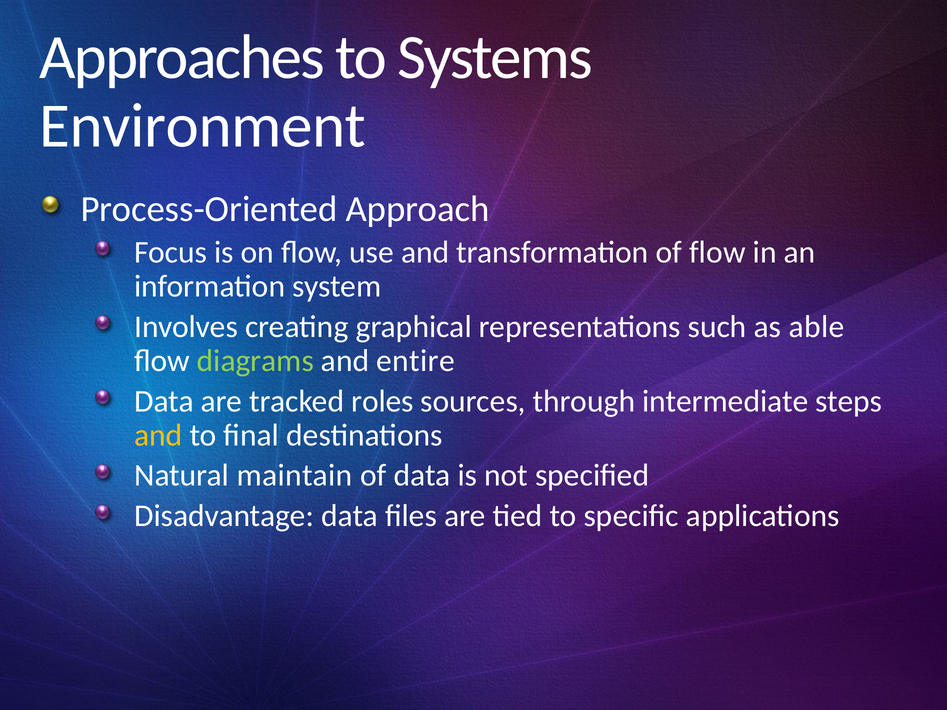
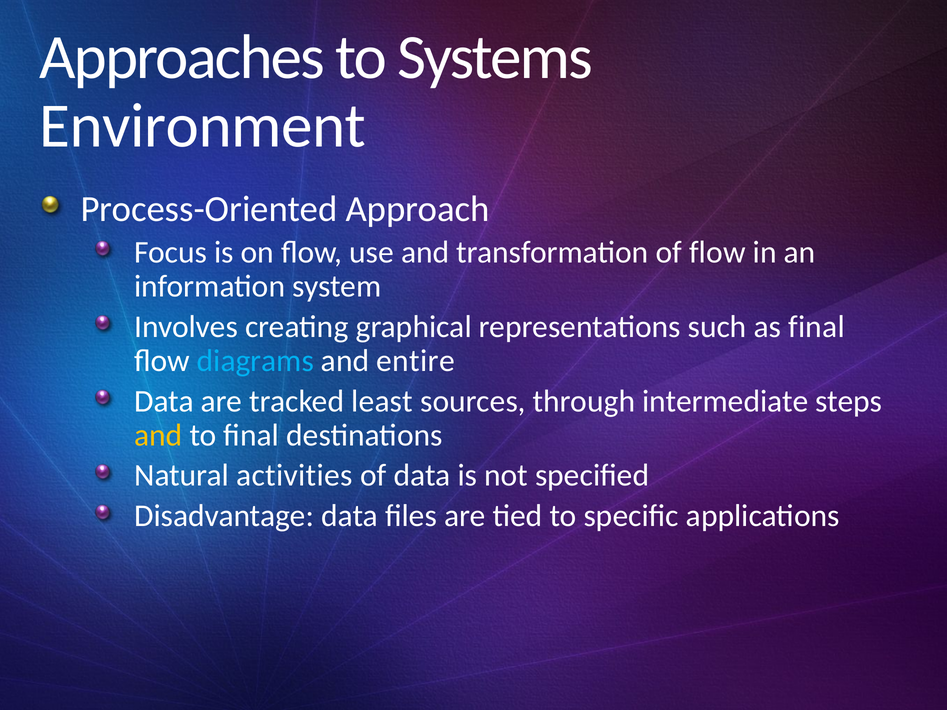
as able: able -> final (817, 327)
diagrams colour: light green -> light blue (255, 361)
roles: roles -> least (382, 401)
maintain: maintain -> activities (295, 476)
